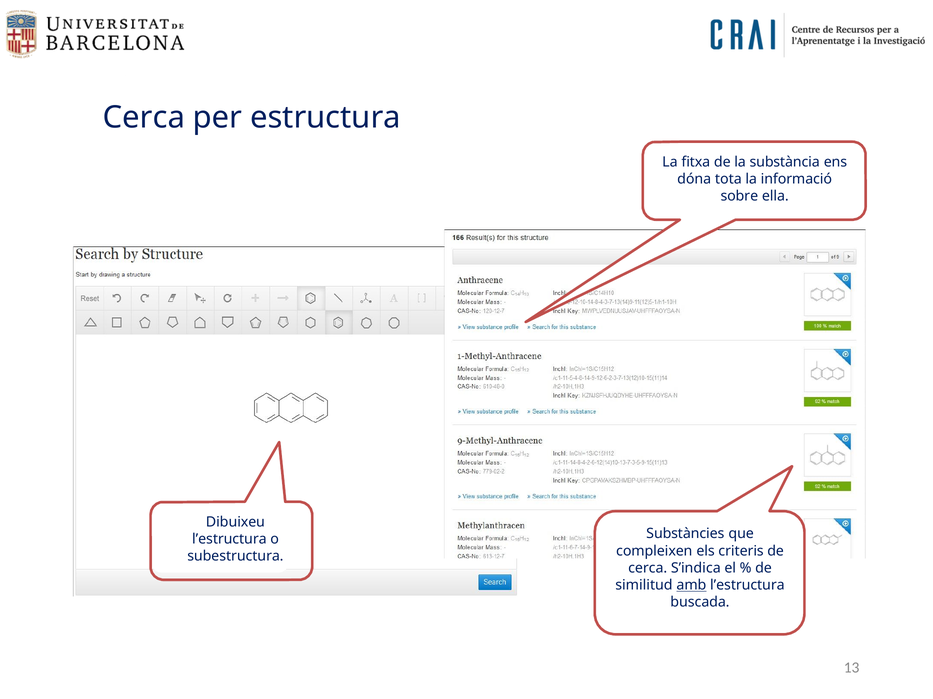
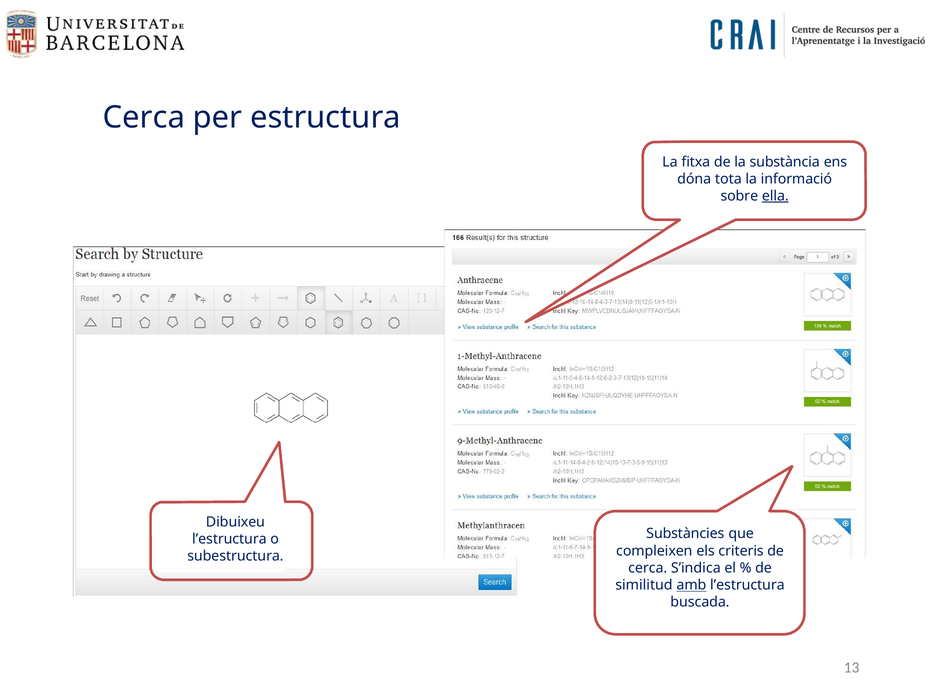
ella underline: none -> present (775, 196)
